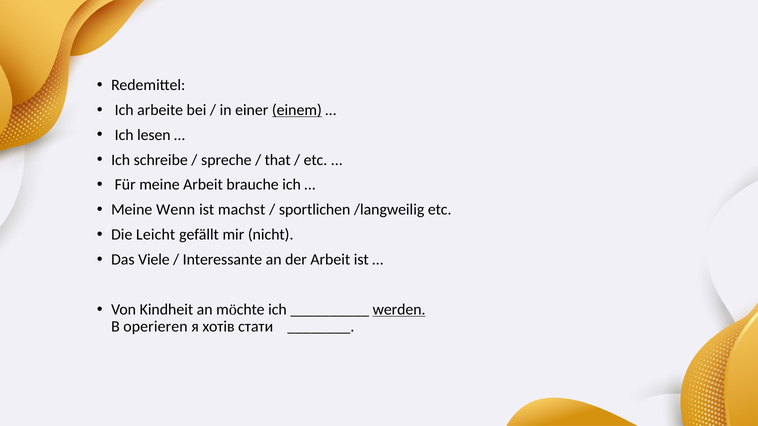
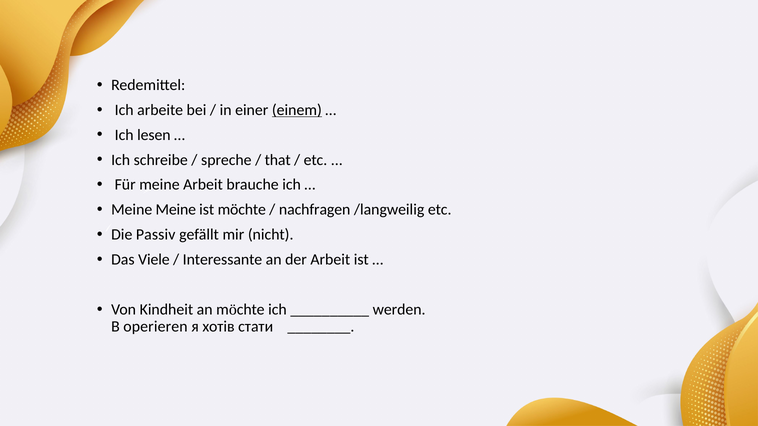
Meine Wenn: Wenn -> Meine (176, 210)
machst: machst -> möchte (242, 210)
sportlichen: sportlichen -> nachfragen (315, 210)
Leicht: Leicht -> Passiv (156, 235)
werden underline: present -> none (399, 310)
